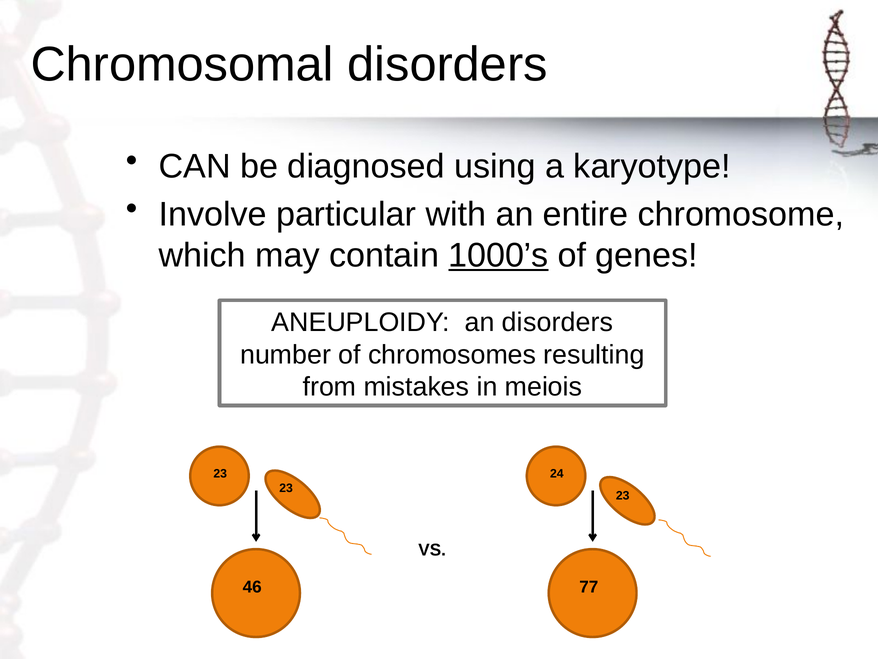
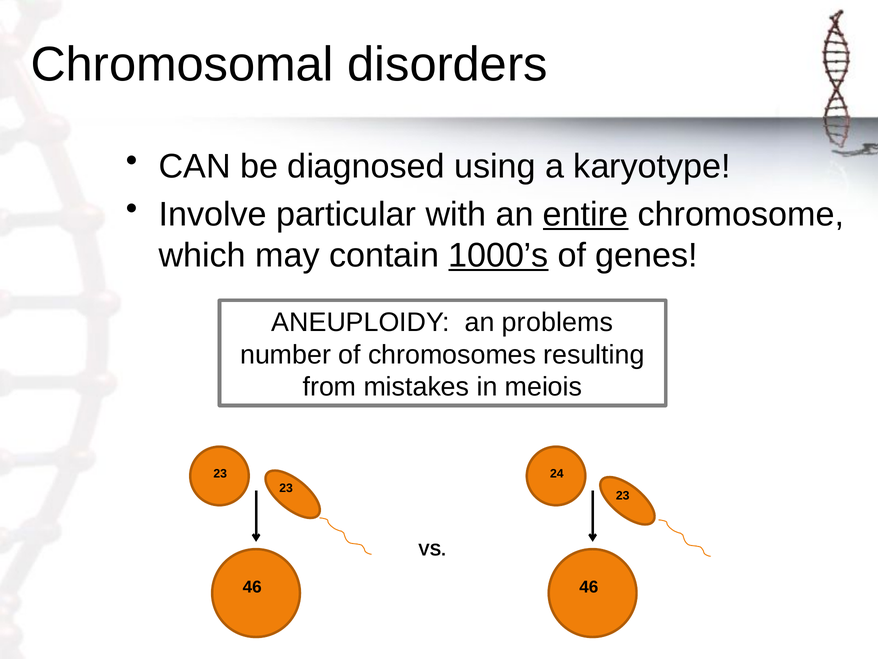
entire underline: none -> present (586, 214)
an disorders: disorders -> problems (558, 322)
46 77: 77 -> 46 (589, 586)
